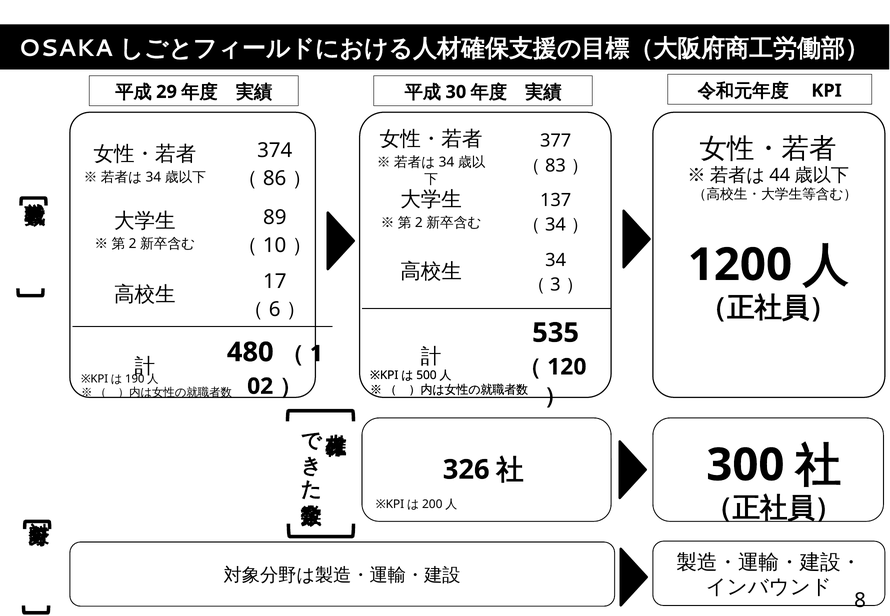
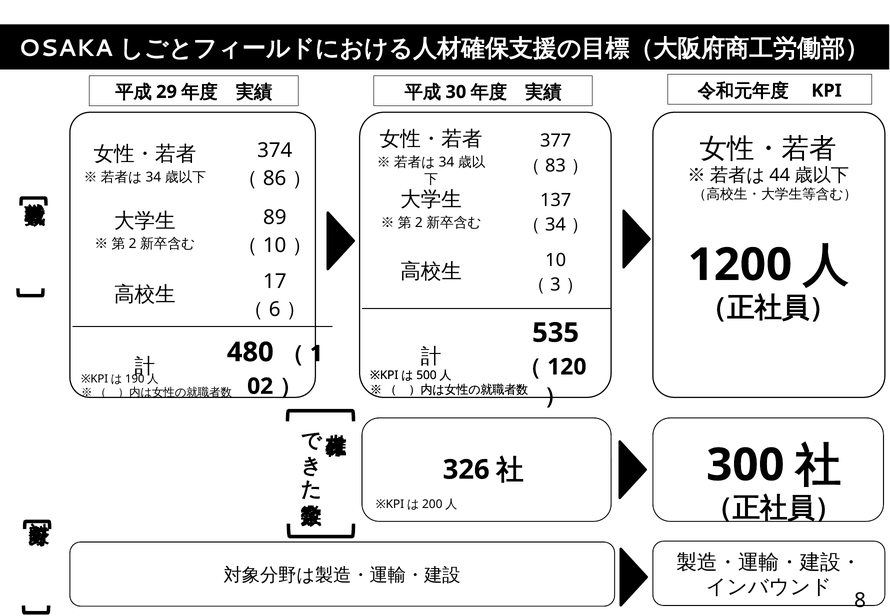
34: 34 -> 10 (556, 260)
